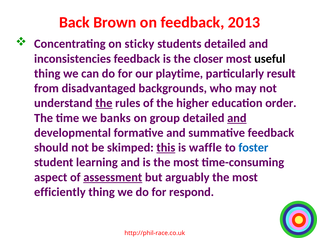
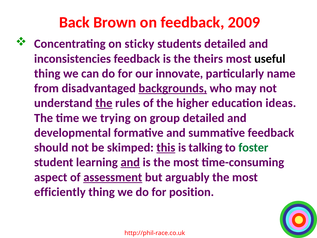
2013: 2013 -> 2009 (244, 22)
closer: closer -> theirs (208, 59)
playtime: playtime -> innovate (179, 73)
result: result -> name (281, 73)
backgrounds underline: none -> present (173, 88)
order: order -> ideas (281, 103)
banks: banks -> trying (115, 118)
and underline: present -> none (237, 118)
waffle: waffle -> talking (206, 147)
foster colour: blue -> green (253, 147)
and underline: none -> present (130, 162)
respond: respond -> position (192, 192)
